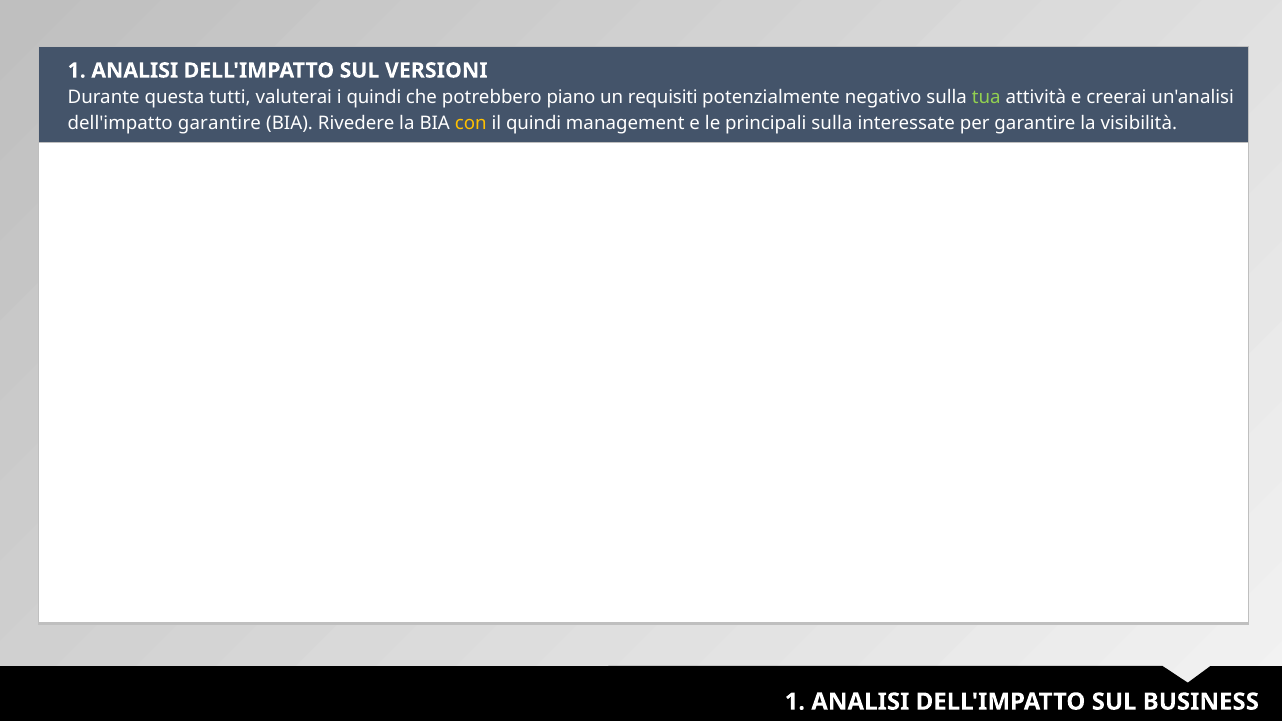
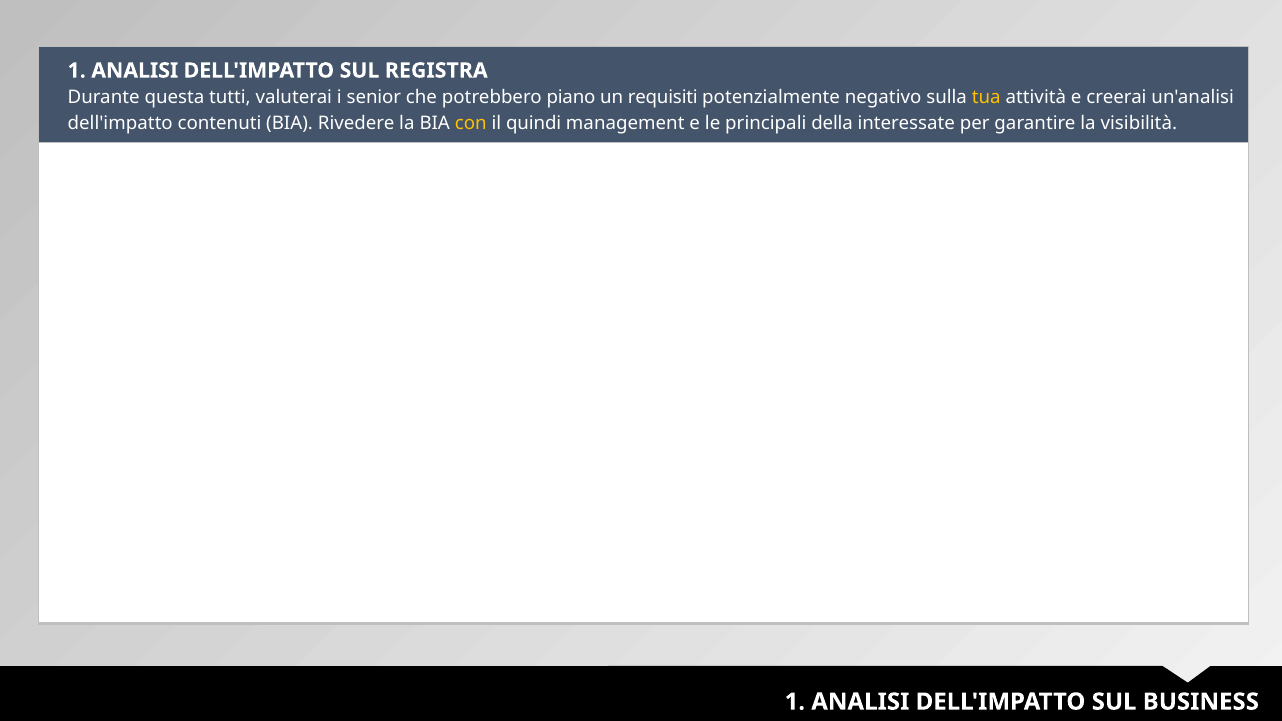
VERSIONI: VERSIONI -> REGISTRA (436, 71)
i quindi: quindi -> senior (374, 98)
tua colour: light green -> yellow (986, 98)
dell'impatto garantire: garantire -> contenuti (220, 123)
principali sulla: sulla -> della (832, 123)
